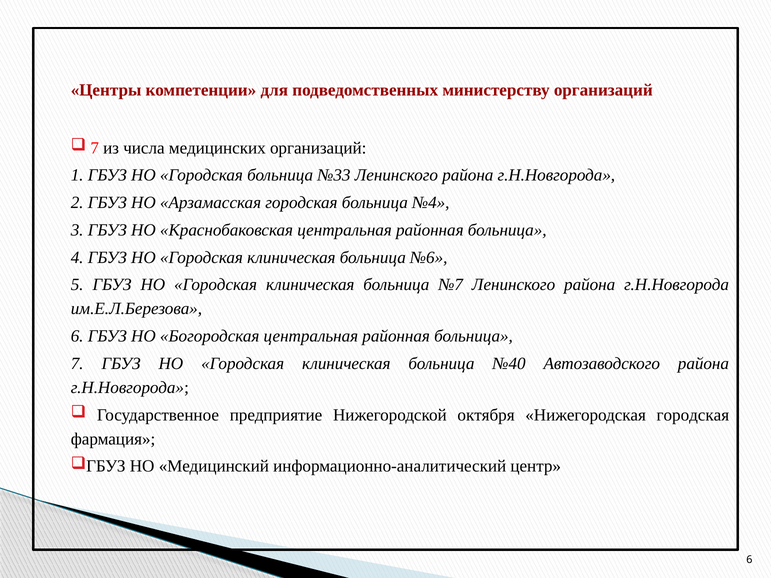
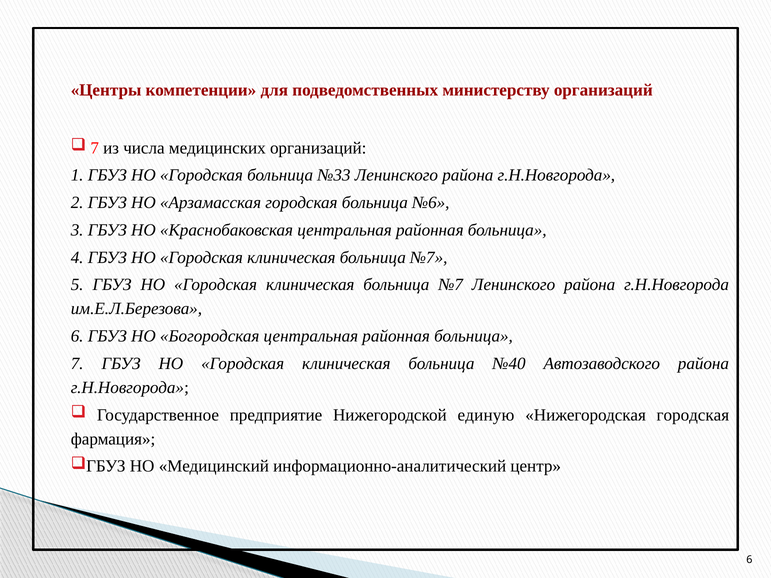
№4: №4 -> №6 (431, 203)
№6: №6 -> №7 (429, 257)
октября: октября -> единую (486, 415)
